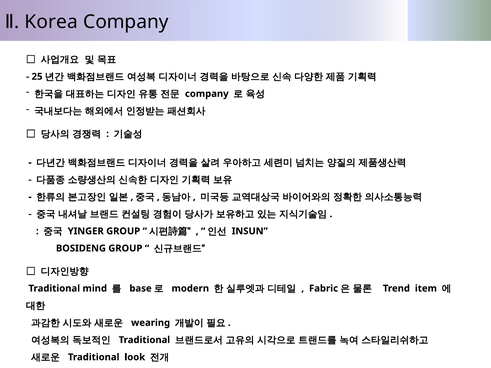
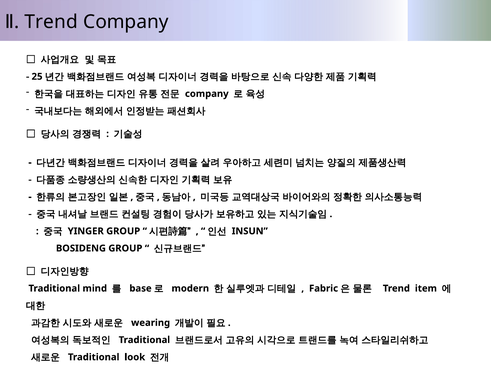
Korea: Korea -> Trend (51, 22)
